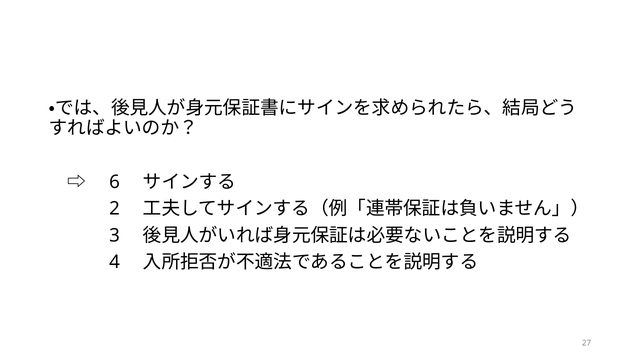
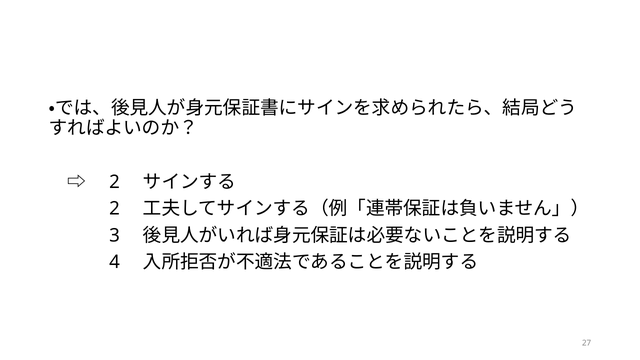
6: 6 -> 2 (115, 182)
